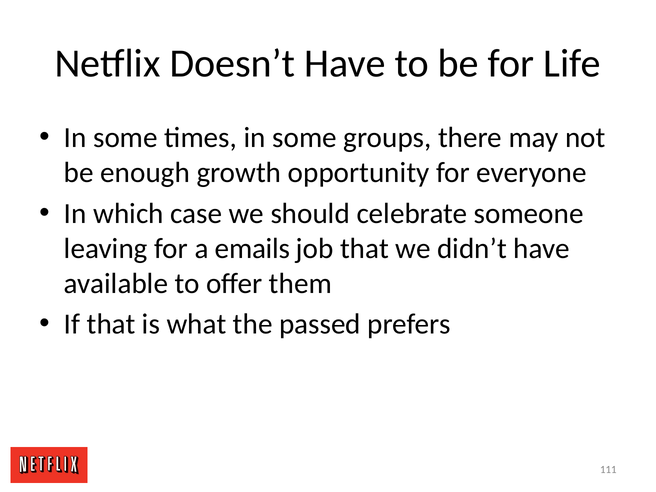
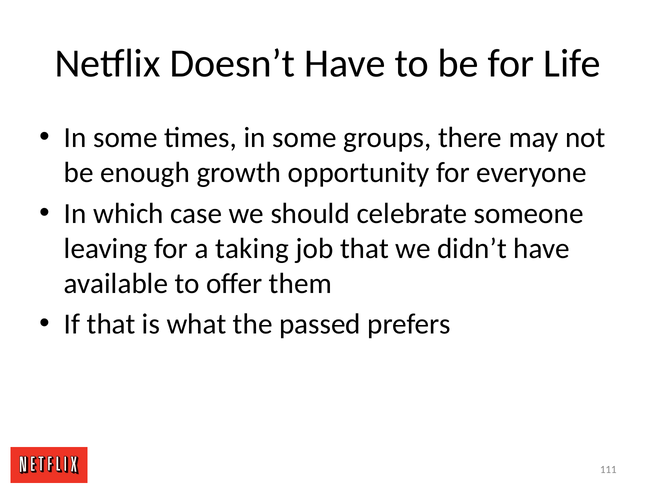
emails: emails -> taking (252, 248)
